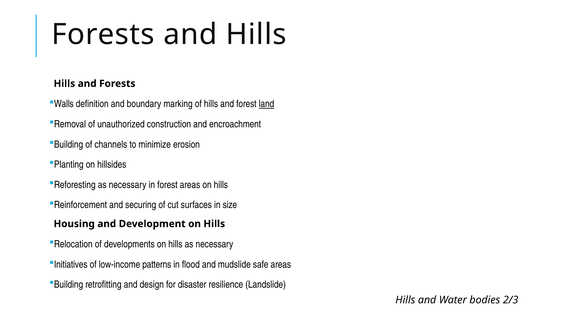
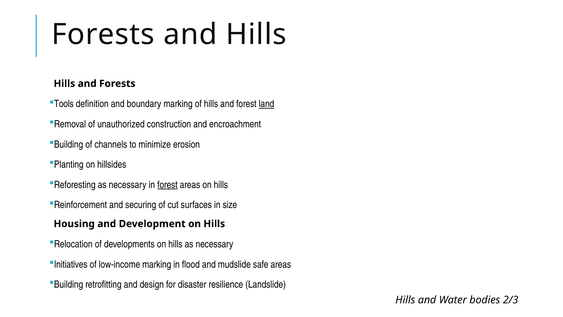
Walls: Walls -> Tools (64, 104)
forest underline: none -> present (167, 185)
low-income patterns: patterns -> marking (157, 264)
